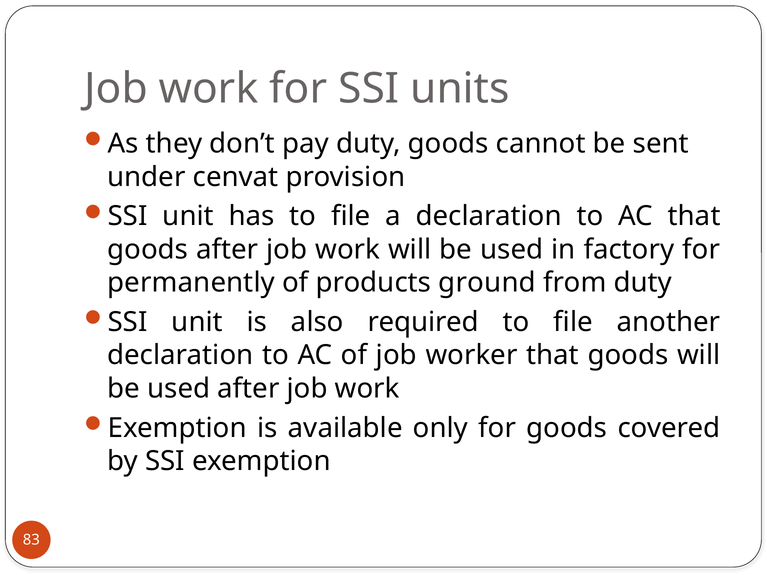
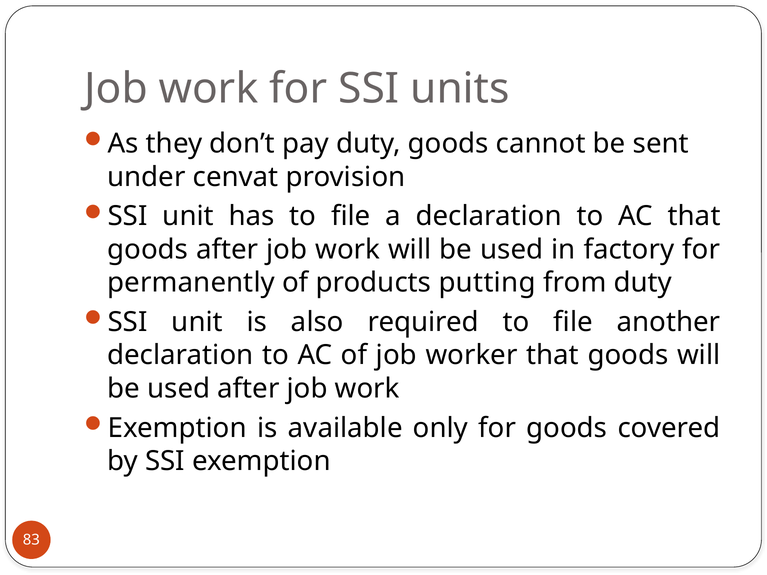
ground: ground -> putting (487, 283)
